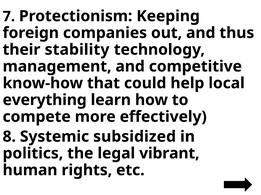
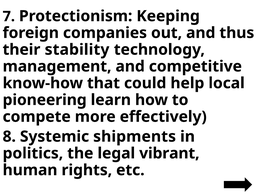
everything: everything -> pioneering (45, 100)
subsidized: subsidized -> shipments (135, 137)
